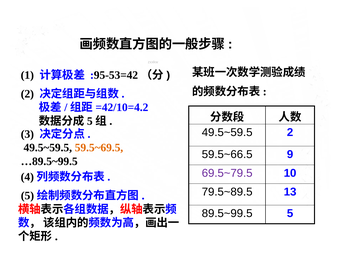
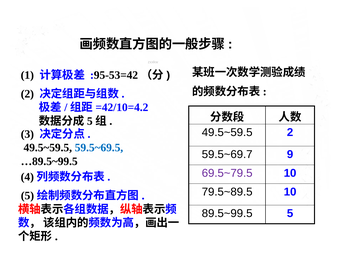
59.5~69.5 colour: orange -> blue (99, 148)
59.5~66.5: 59.5~66.5 -> 59.5~69.7 (227, 154)
79.5~89.5 13: 13 -> 10 (290, 192)
